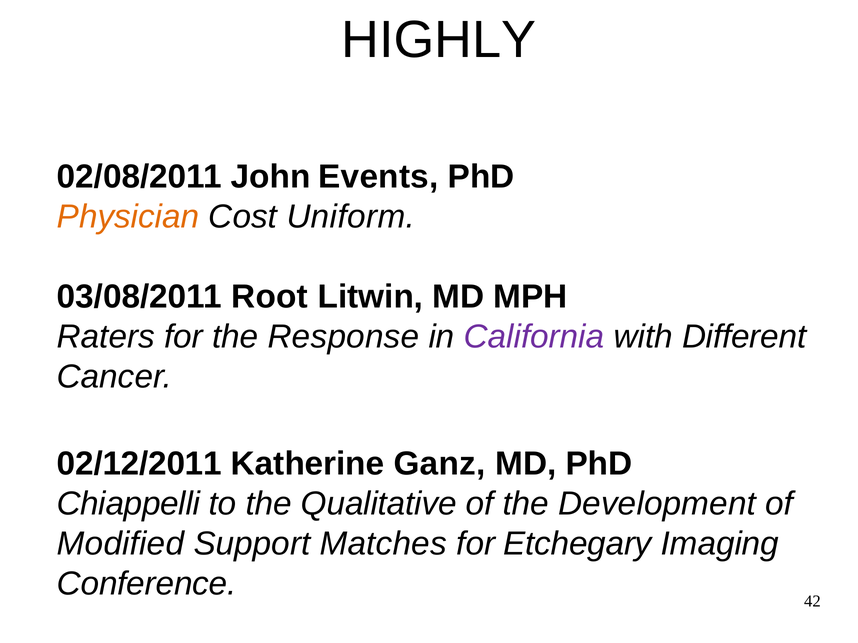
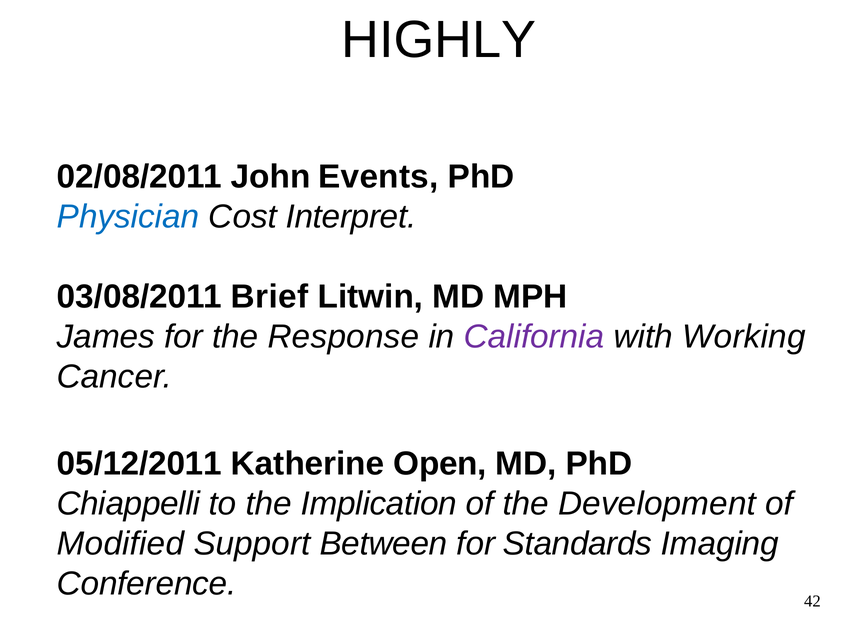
Physician colour: orange -> blue (128, 217)
Uniform: Uniform -> Interpret (351, 217)
Root: Root -> Brief (270, 297)
Raters: Raters -> James (106, 337)
Different: Different -> Working (744, 337)
02/12/2011: 02/12/2011 -> 05/12/2011 (139, 464)
Ganz: Ganz -> Open (440, 464)
Qualitative: Qualitative -> Implication (379, 504)
Matches: Matches -> Between (384, 544)
Etchegary: Etchegary -> Standards (577, 544)
